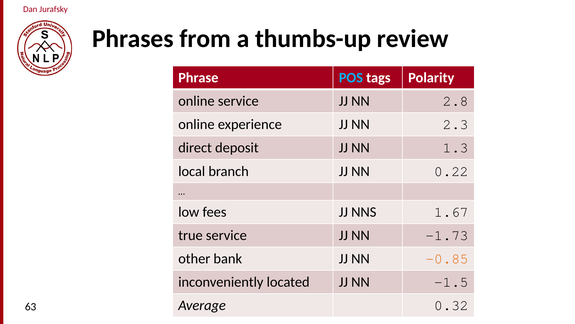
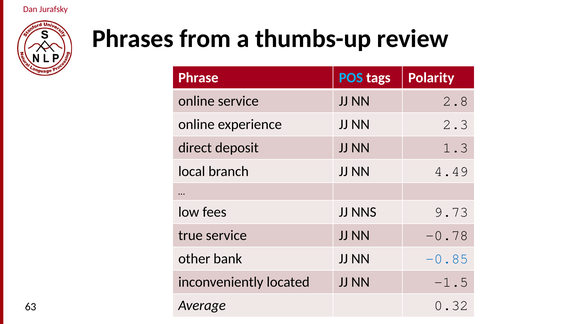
0.22: 0.22 -> 4.49 (451, 171)
1.67: 1.67 -> 9.73 (451, 212)
-1.73: -1.73 -> -0.78 (447, 235)
-0.85 colour: orange -> blue (447, 258)
